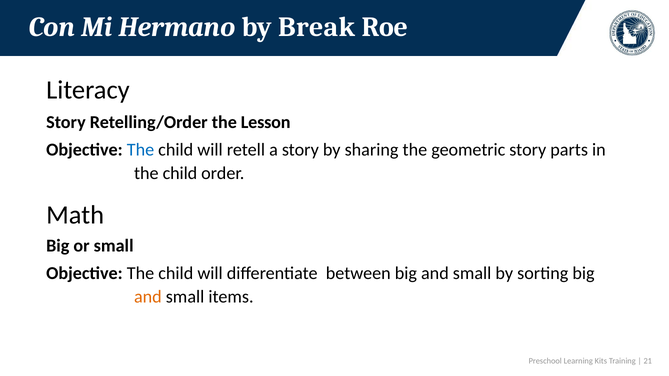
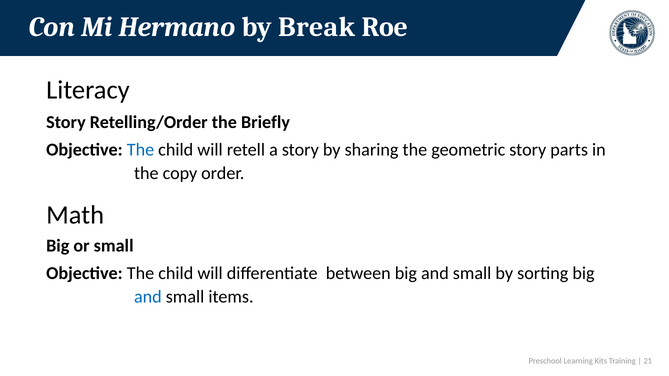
Lesson: Lesson -> Briefly (266, 123)
child: child -> copy (180, 173)
and colour: orange -> blue (148, 297)
